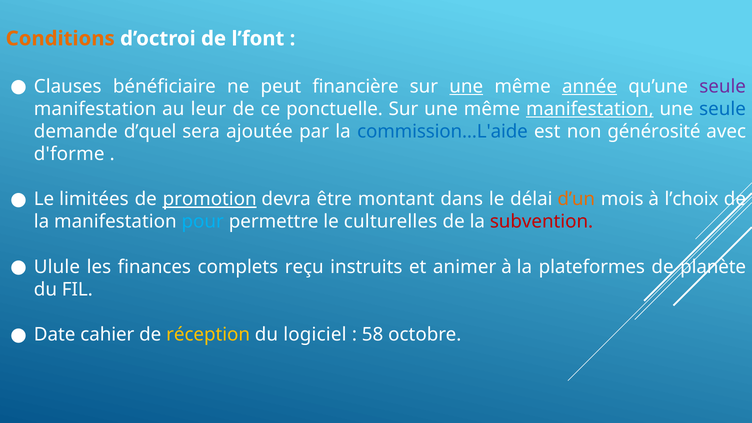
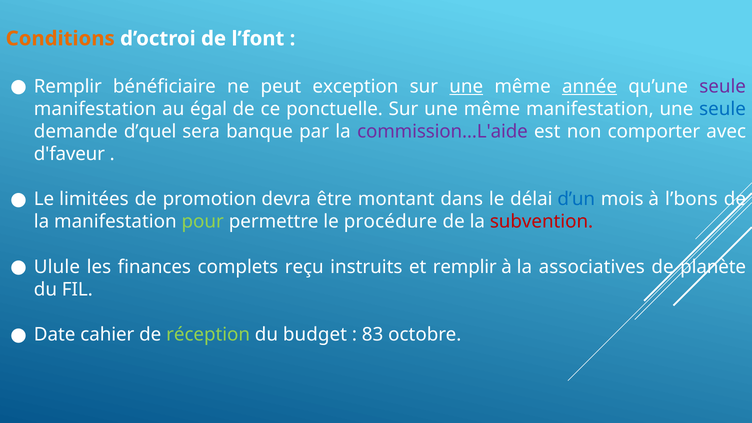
Clauses: Clauses -> Remplir (68, 86)
financière: financière -> exception (355, 86)
leur: leur -> égal (209, 109)
manifestation underline: present -> none (590, 109)
ajoutée: ajoutée -> banque (260, 132)
commission…L'aide colour: blue -> purple (442, 132)
générosité: générosité -> comporter (654, 132)
d'forme: d'forme -> d'faveur (69, 154)
promotion underline: present -> none (210, 199)
d’un colour: orange -> blue (576, 199)
l’choix: l’choix -> l’bons (691, 199)
pour colour: light blue -> light green (203, 222)
culturelles: culturelles -> procédure (391, 222)
et animer: animer -> remplir (465, 267)
plateformes: plateformes -> associatives (592, 267)
réception colour: yellow -> light green (208, 335)
logiciel: logiciel -> budget (315, 335)
58: 58 -> 83 (373, 335)
